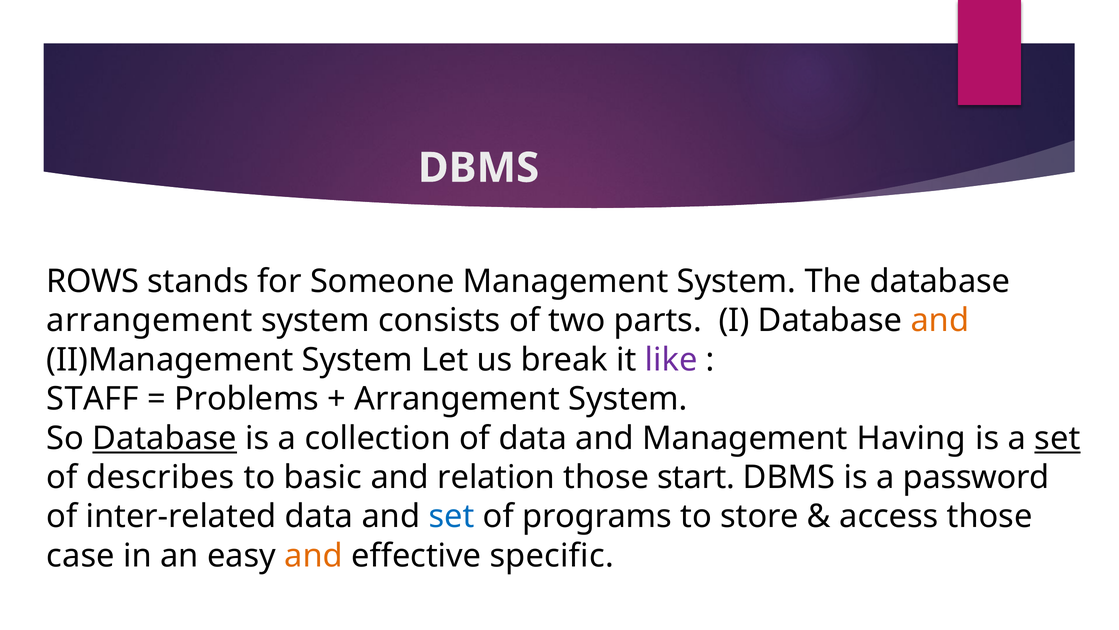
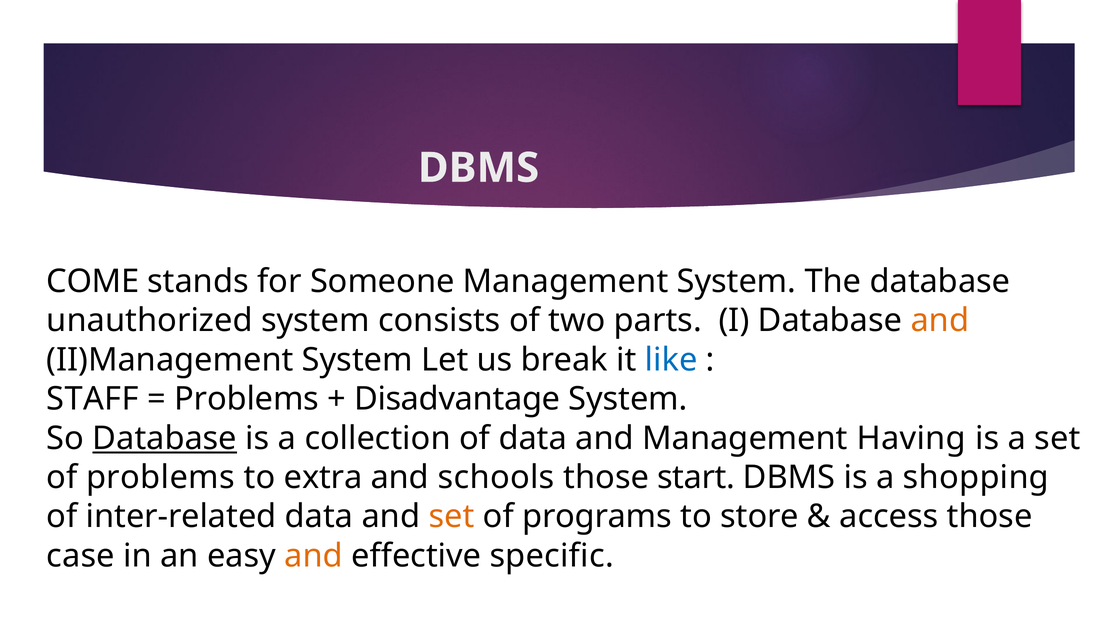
ROWS: ROWS -> COME (93, 281)
arrangement: arrangement -> unauthorized (150, 320)
like colour: purple -> blue (671, 359)
Arrangement: Arrangement -> Disadvantage (457, 399)
set underline: present -> none (1057, 438)
of describes: describes -> problems (160, 477)
basic: basic -> extra (323, 477)
relation: relation -> schools (496, 477)
password: password -> shopping (976, 477)
set colour: blue -> orange (452, 516)
